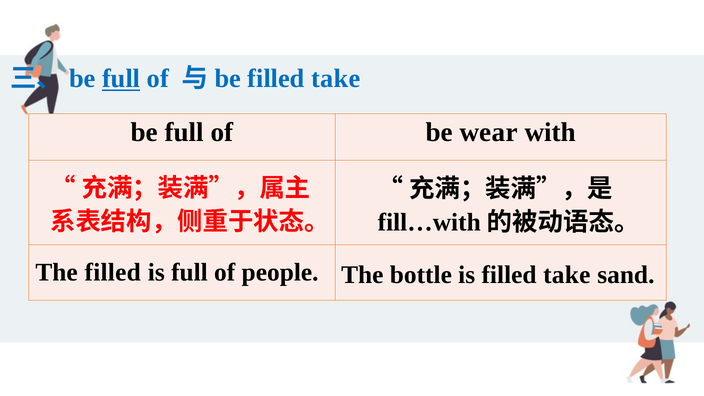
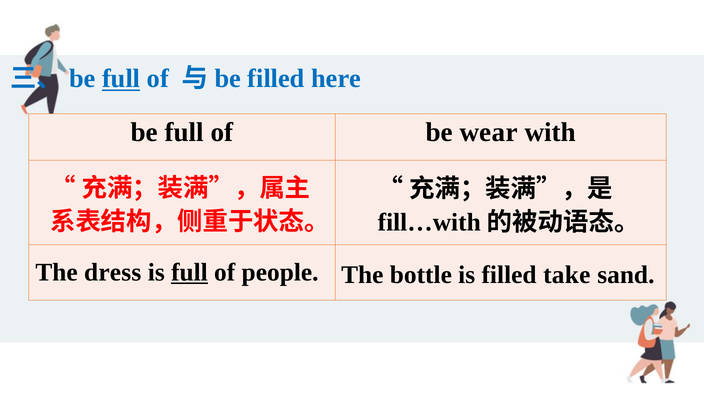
be filled take: take -> here (336, 79)
The filled: filled -> dress (113, 272)
full underline: none -> present (189, 272)
